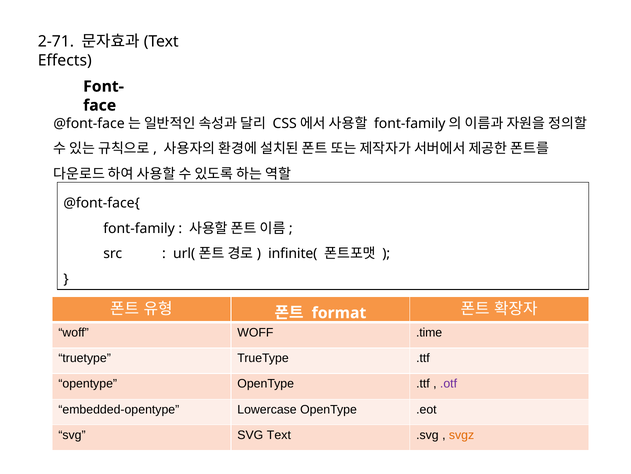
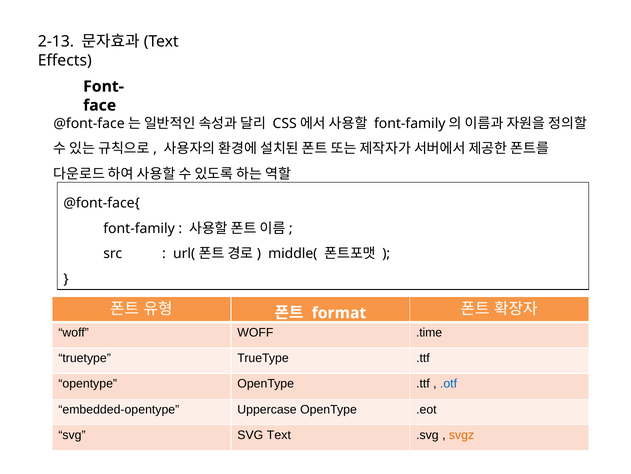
2-71: 2-71 -> 2-13 (56, 42)
infinite(: infinite( -> middle( (293, 253)
.otf colour: purple -> blue (449, 383)
Lowercase: Lowercase -> Uppercase (267, 409)
